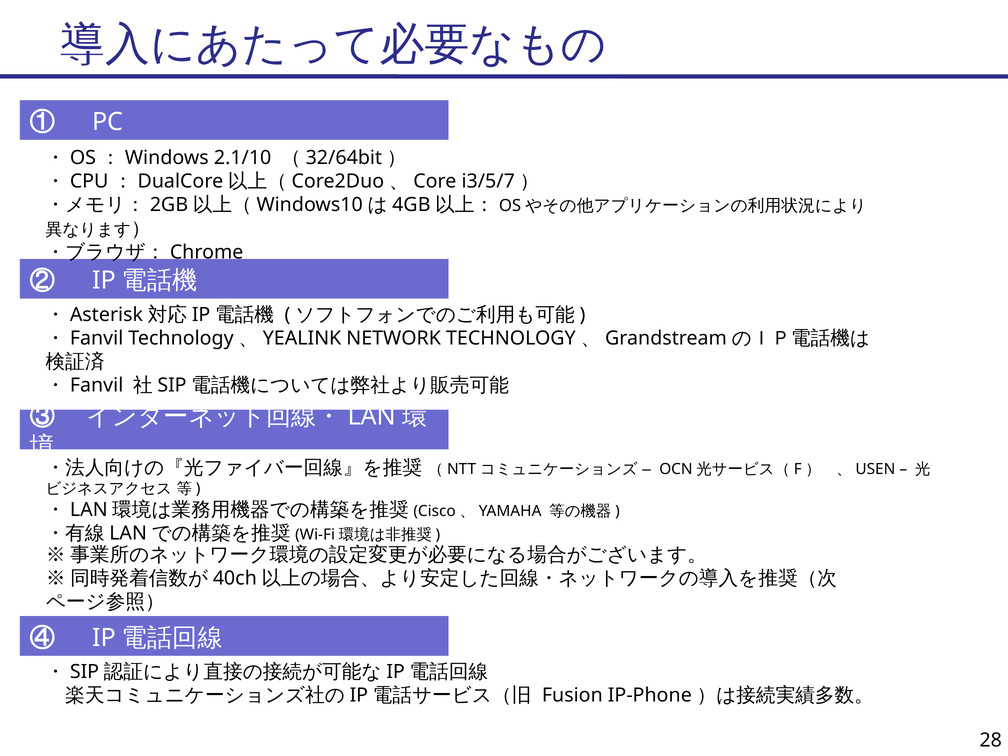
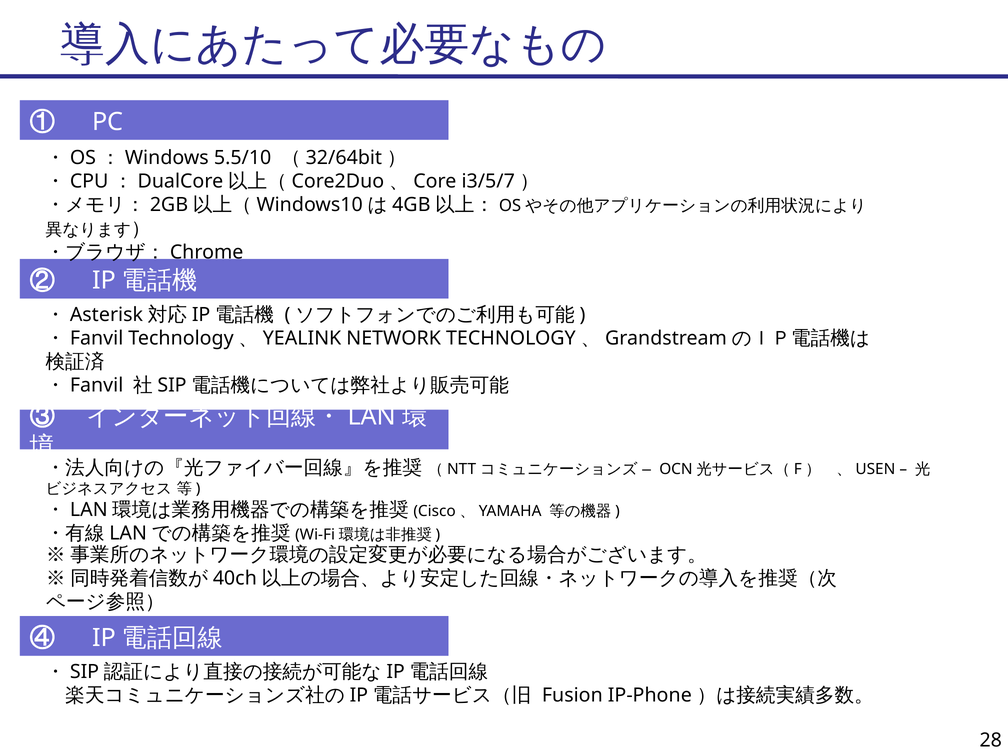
2.1/10: 2.1/10 -> 5.5/10 (243, 158)
